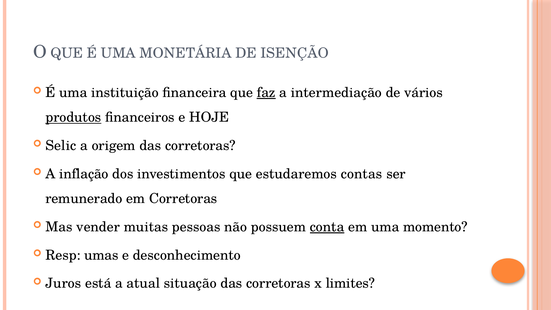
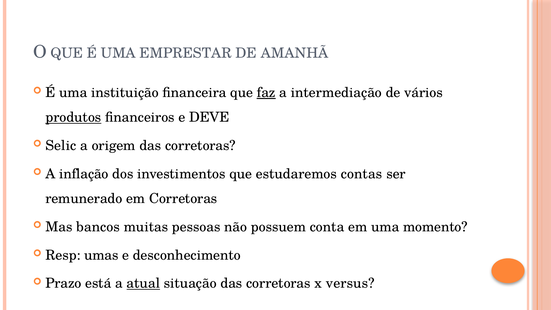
MONETÁRIA: MONETÁRIA -> EMPRESTAR (186, 53)
ISENÇÃO: ISENÇÃO -> AMANHÃ (295, 53)
HOJE: HOJE -> DEVE (209, 117)
vender: vender -> bancos (98, 227)
conta underline: present -> none (327, 227)
Juros: Juros -> Prazo (63, 283)
atual underline: none -> present (143, 283)
limites: limites -> versus (350, 283)
